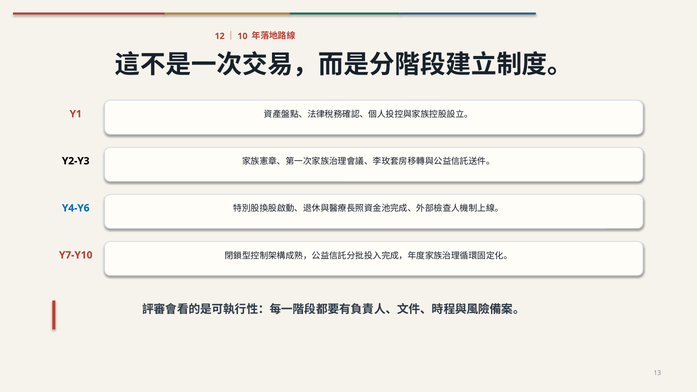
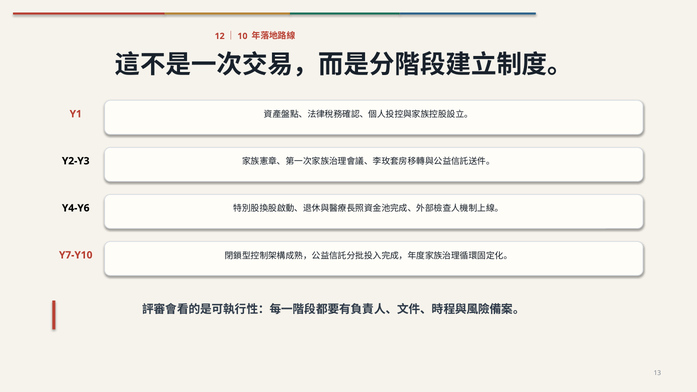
Y4-Y6 colour: blue -> black (76, 208)
